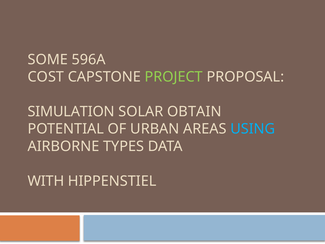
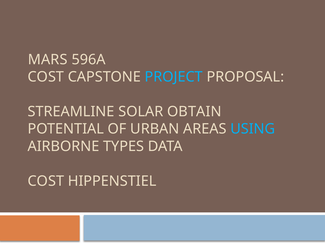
SOME: SOME -> MARS (48, 59)
PROJECT colour: light green -> light blue (174, 77)
SIMULATION: SIMULATION -> STREAMLINE (71, 111)
WITH: WITH -> COST (46, 181)
